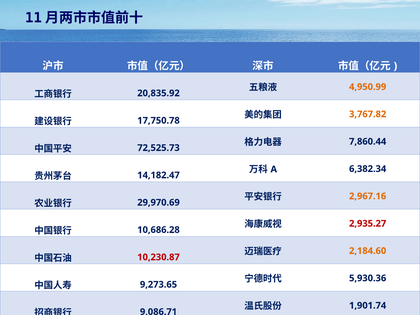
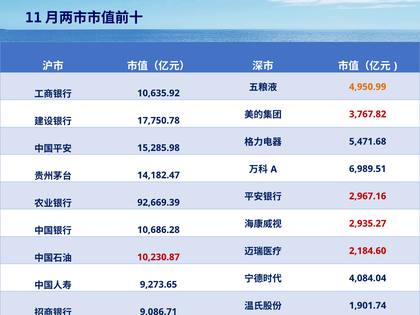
20,835.92: 20,835.92 -> 10,635.92 (159, 93)
3,767.82 colour: orange -> red (368, 114)
7,860.44: 7,860.44 -> 5,471.68 (368, 142)
72,525.73: 72,525.73 -> 15,285.98 (159, 148)
6,382.34: 6,382.34 -> 6,989.51 (368, 169)
2,967.16 colour: orange -> red (368, 196)
29,970.69: 29,970.69 -> 92,669.39 (159, 203)
2,184.60 colour: orange -> red (368, 251)
5,930.36: 5,930.36 -> 4,084.04 (368, 278)
